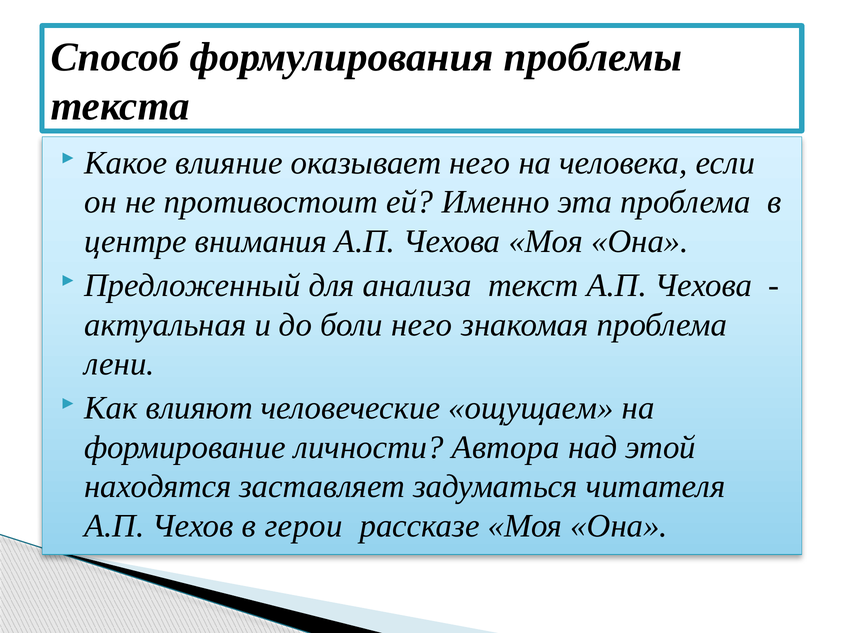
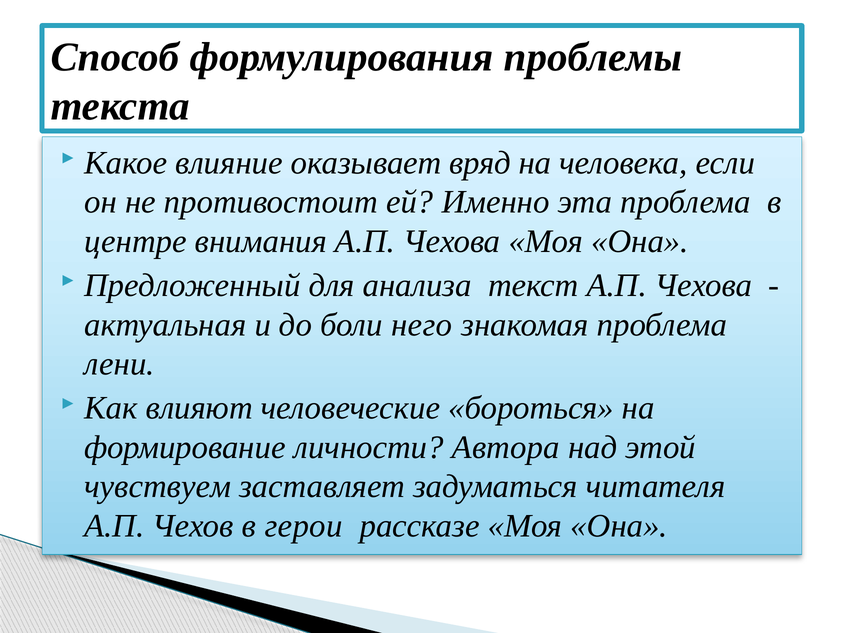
оказывает него: него -> вряд (480, 163)
ощущаем: ощущаем -> бороться (531, 408)
находятся: находятся -> чувствуем (158, 487)
